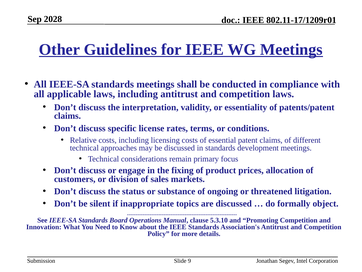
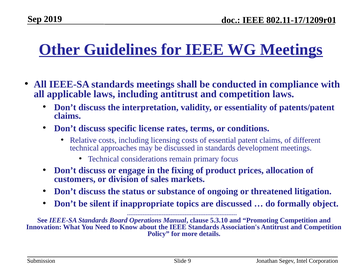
2028: 2028 -> 2019 (53, 19)
